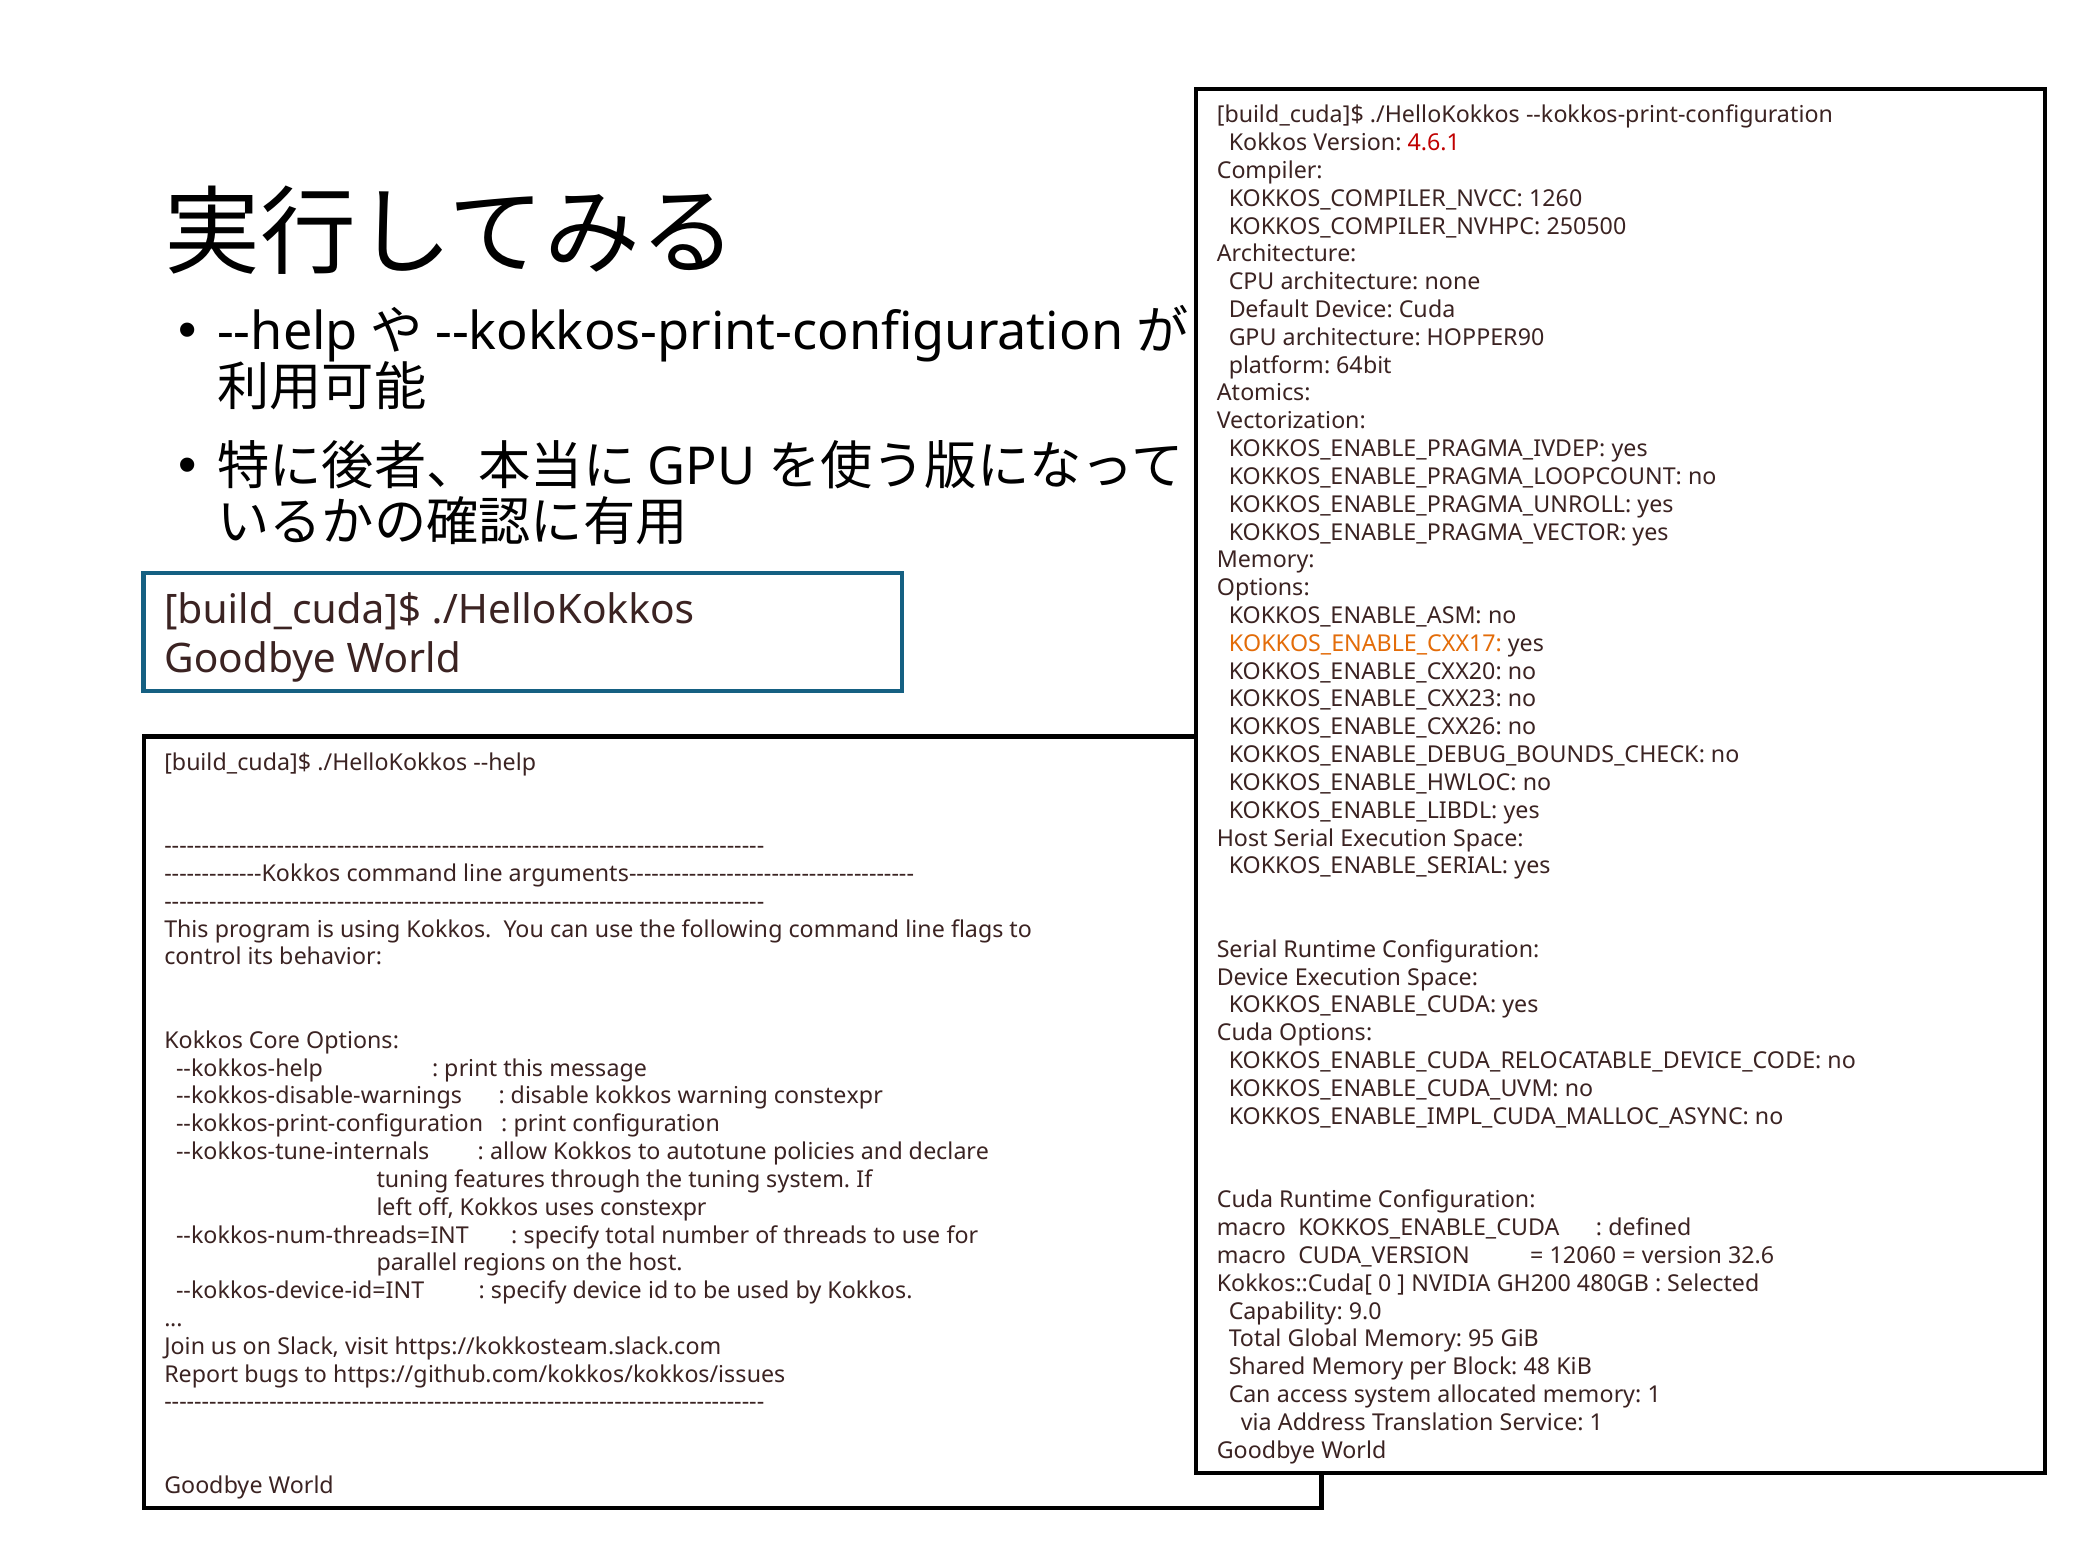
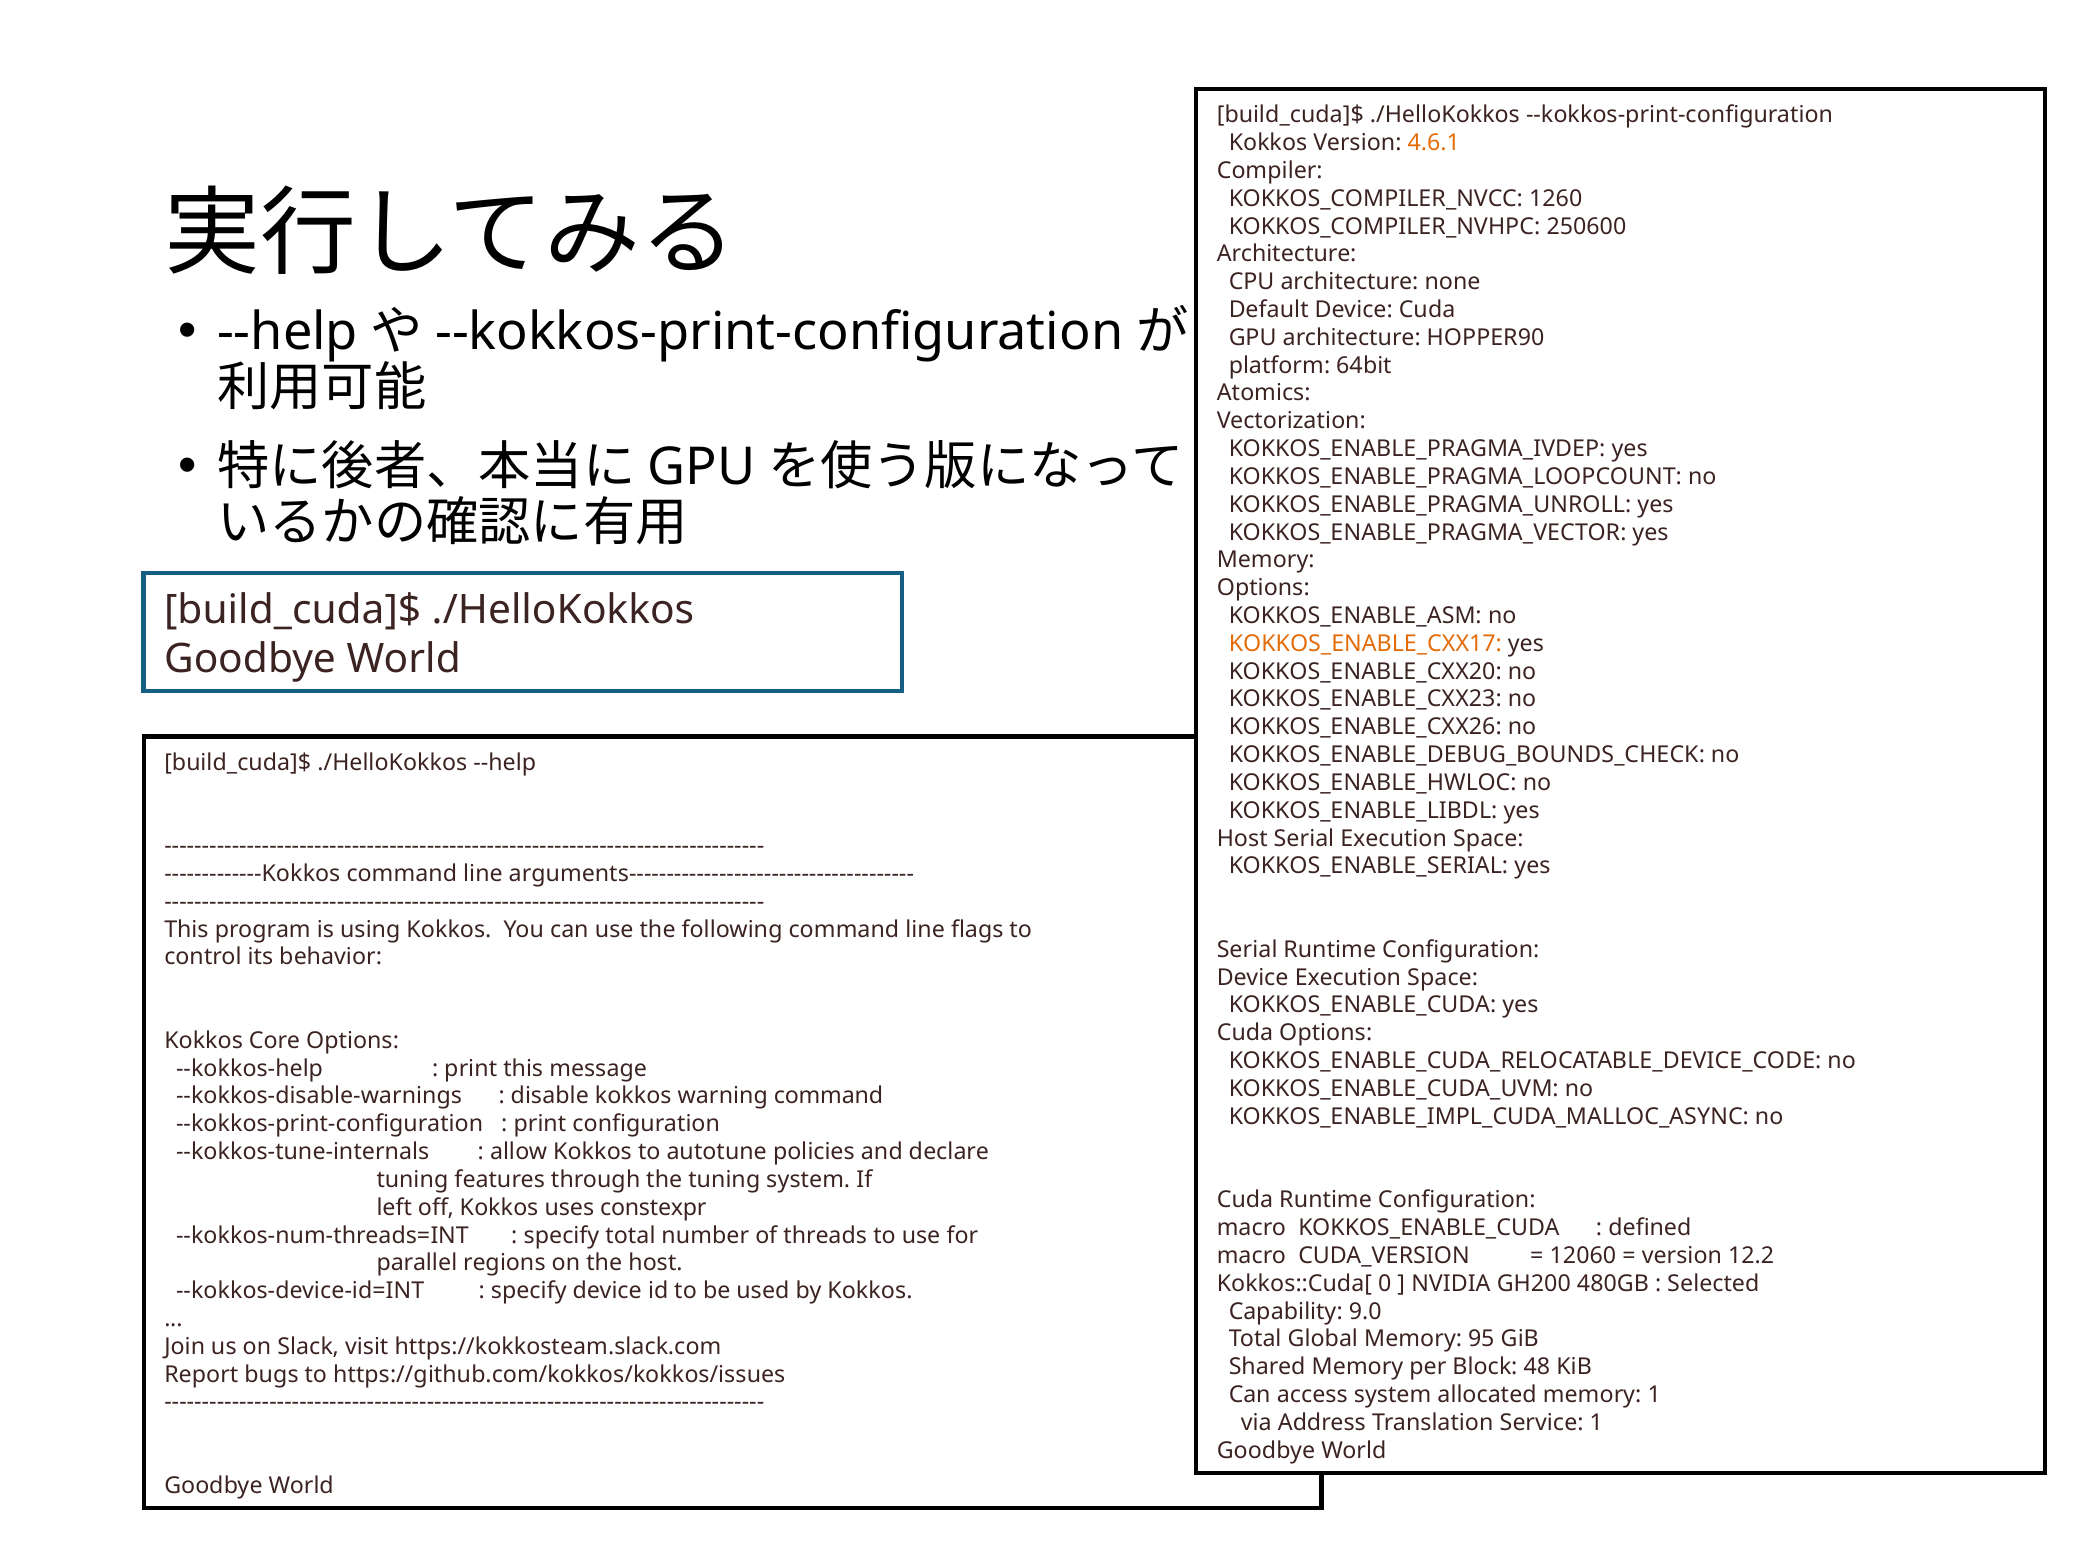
4.6.1 colour: red -> orange (1434, 143)
250500: 250500 -> 250600 (1586, 226)
warning constexpr: constexpr -> command (828, 1096)
32.6: 32.6 -> 12.2 (1751, 1256)
